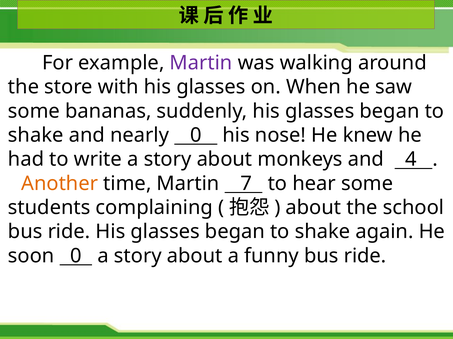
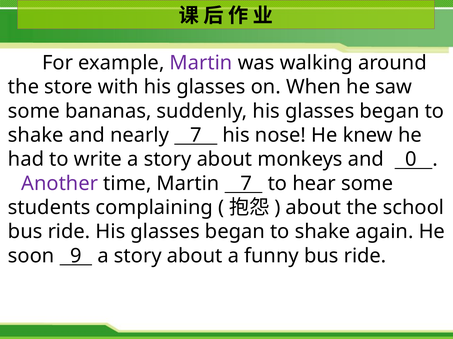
nearly 0: 0 -> 7 (196, 135)
4: 4 -> 0 (411, 160)
Another colour: orange -> purple (60, 184)
soon 0: 0 -> 9 (76, 256)
